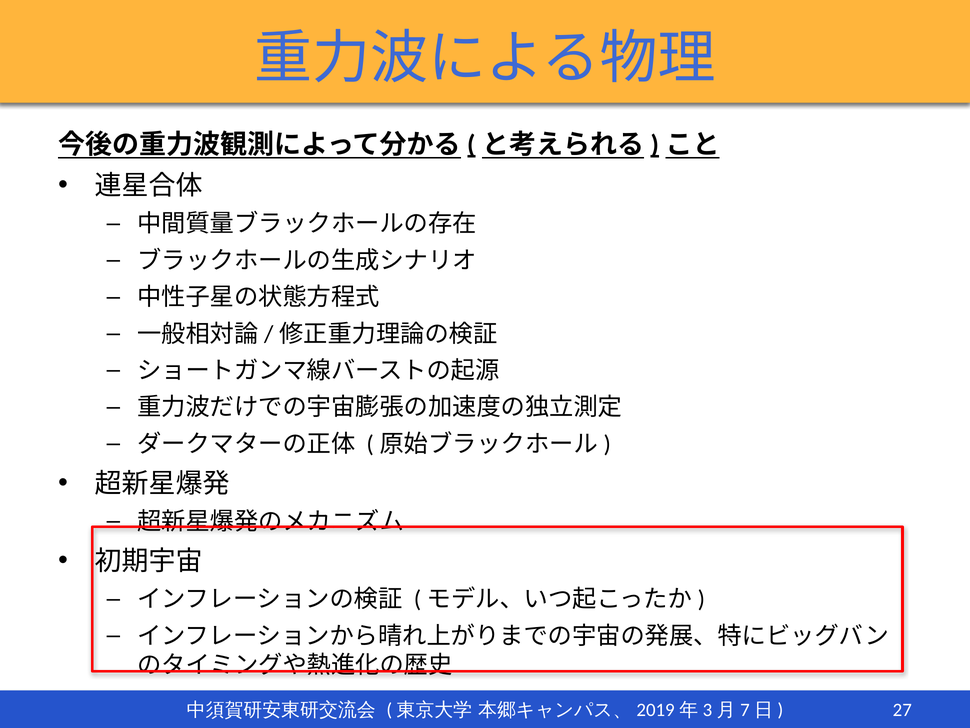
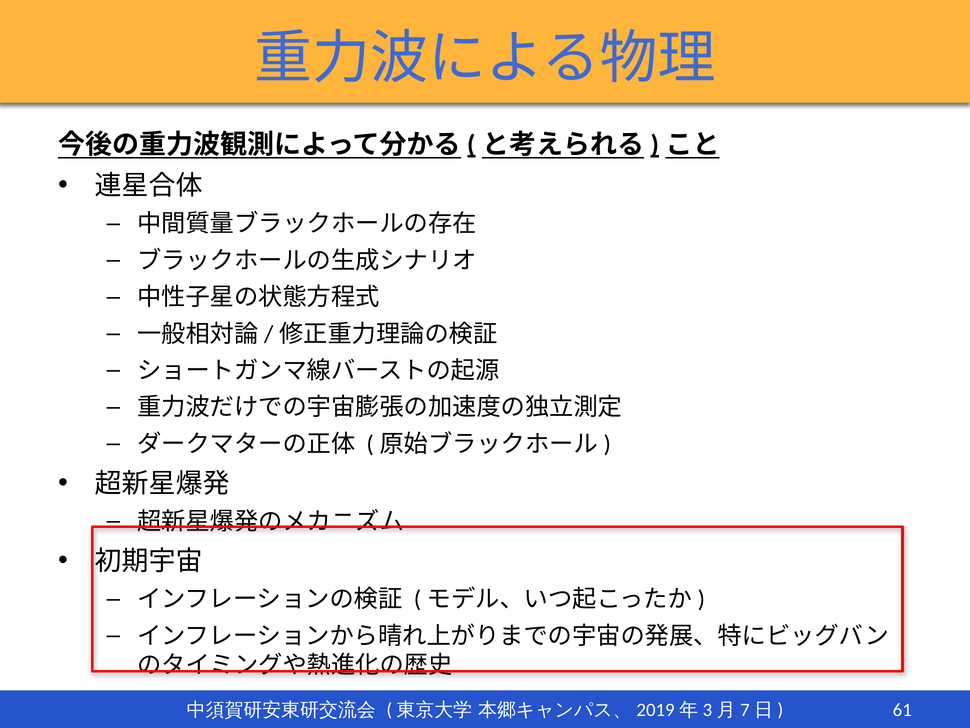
27: 27 -> 61 (902, 710)
